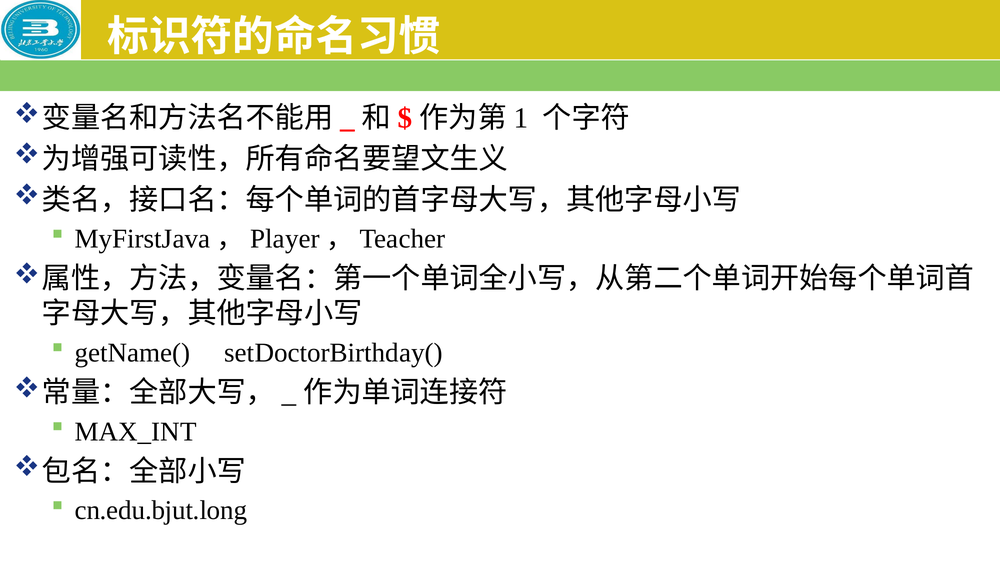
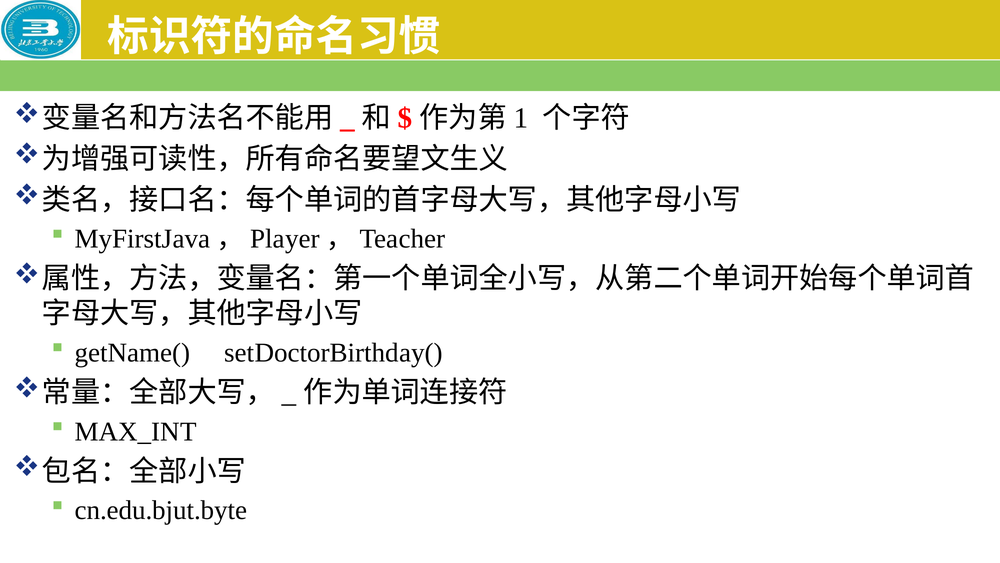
cn.edu.bjut.long: cn.edu.bjut.long -> cn.edu.bjut.byte (161, 510)
